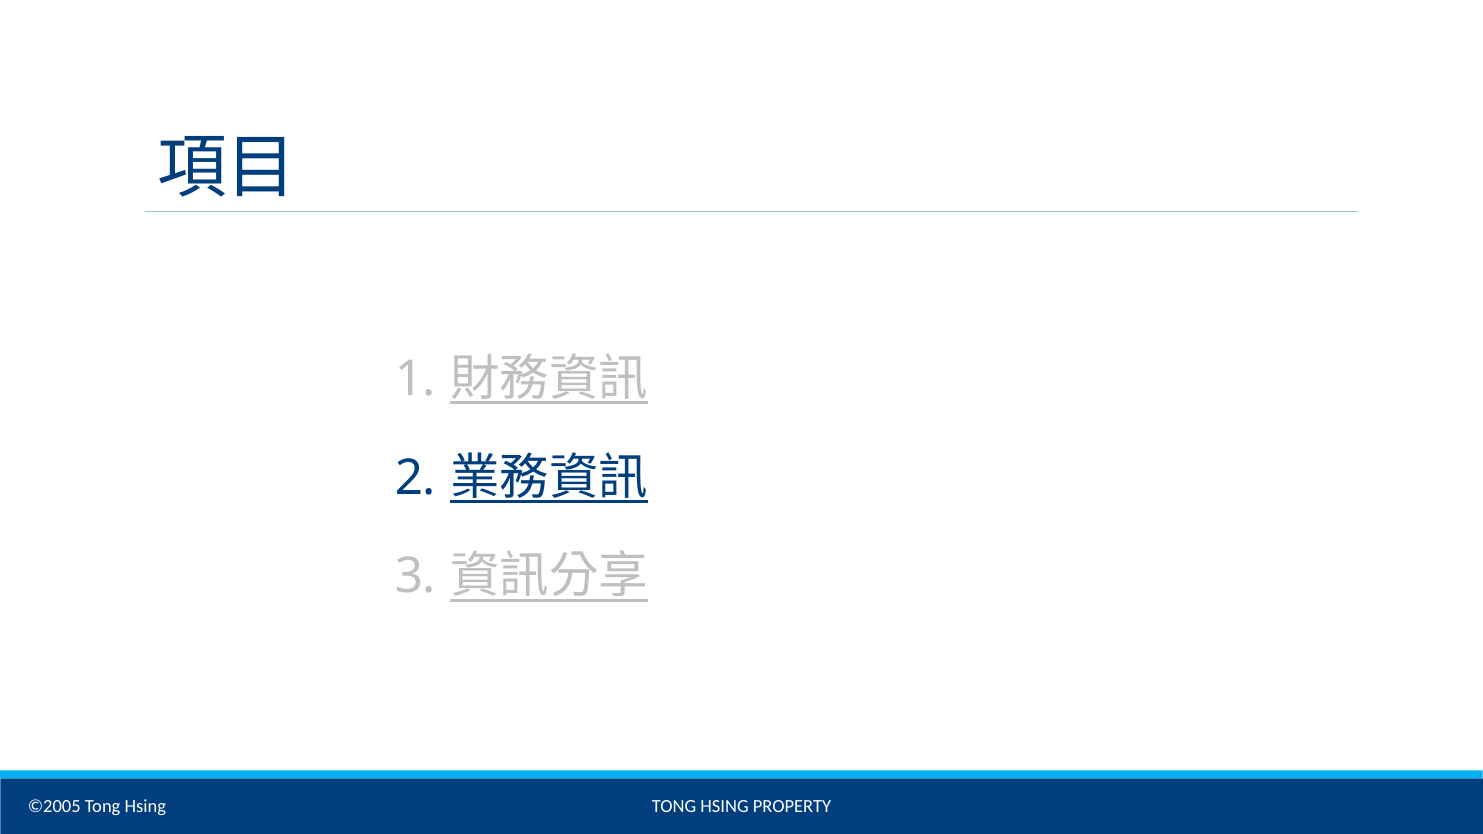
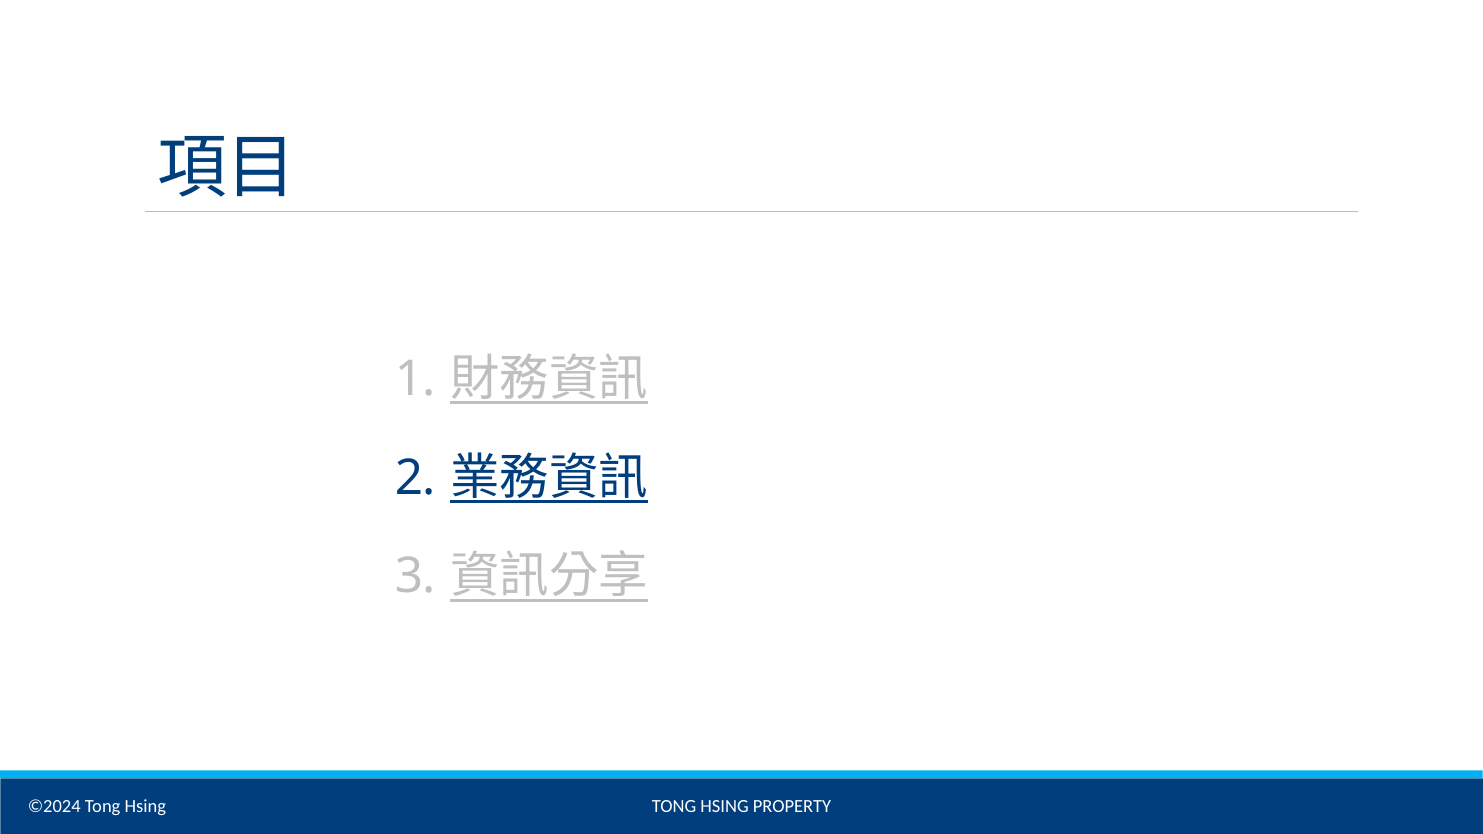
©2005: ©2005 -> ©2024 (54, 807)
